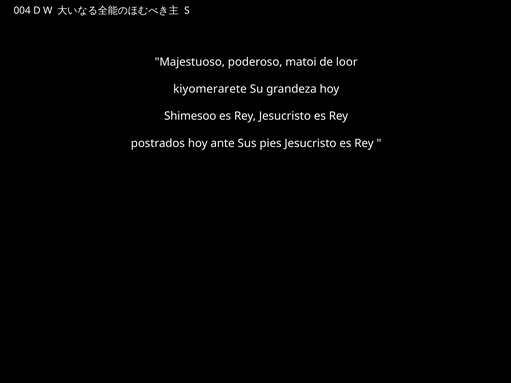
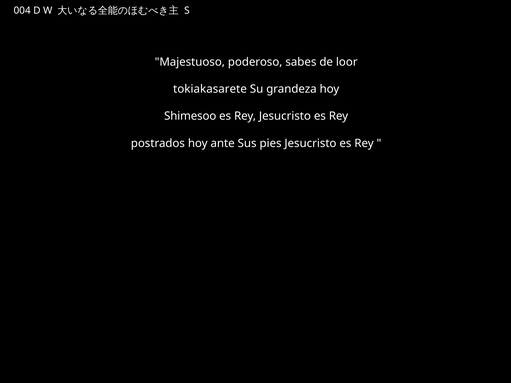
matoi: matoi -> sabes (301, 62)
kiyomerarete: kiyomerarete -> tokiakasarete (210, 89)
